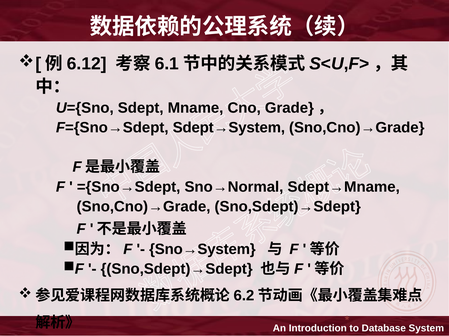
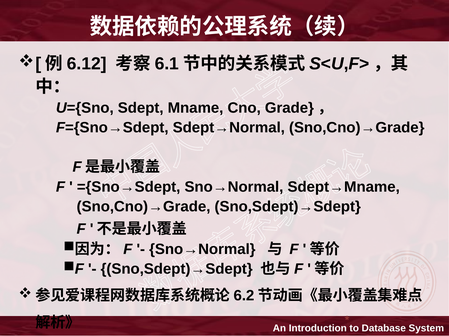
Sdept→System: Sdept→System -> Sdept→Normal (229, 128)
Sno→System: Sno→System -> Sno→Normal (202, 250)
